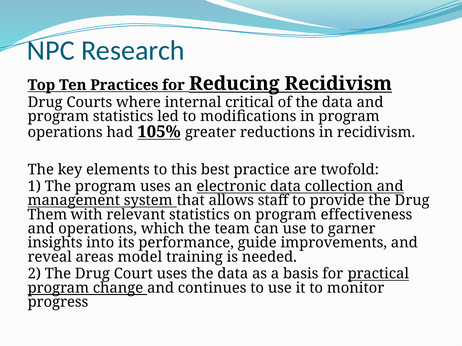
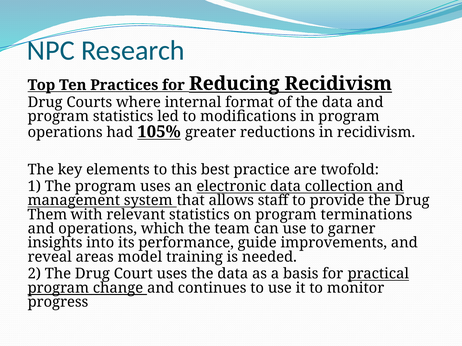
critical: critical -> format (250, 102)
effectiveness: effectiveness -> terminations (366, 215)
